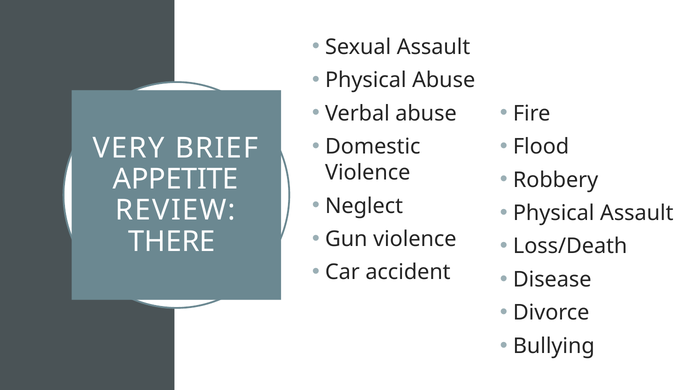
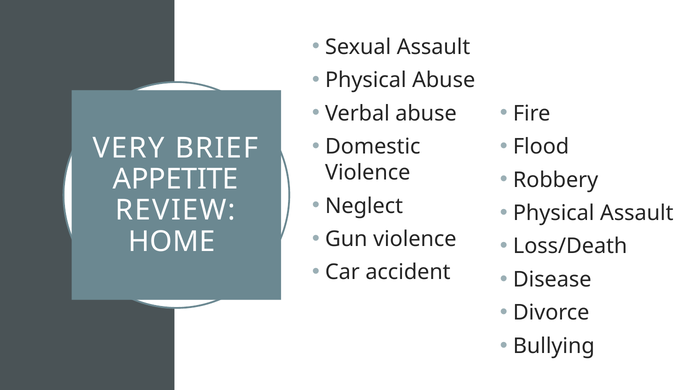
THERE: THERE -> HOME (172, 241)
